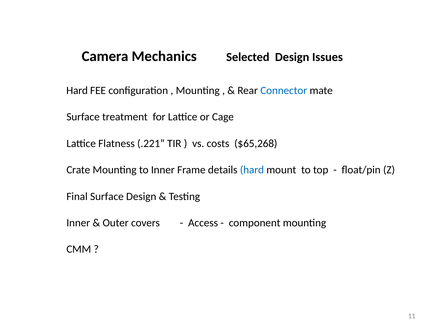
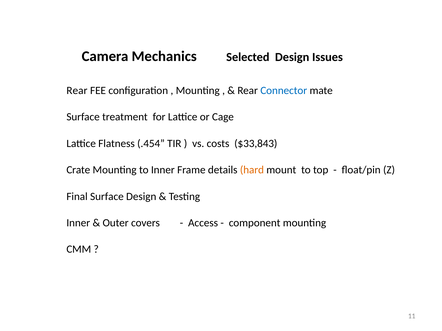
Hard: Hard -> Rear (77, 91)
.221: .221 -> .454 (151, 144)
$65,268: $65,268 -> $33,843 (256, 144)
hard colour: blue -> orange (252, 170)
